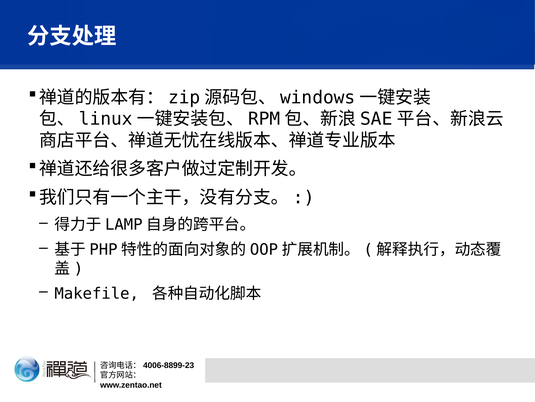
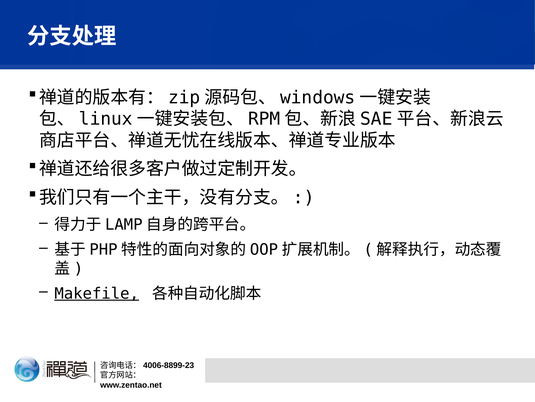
Makefile underline: none -> present (97, 293)
